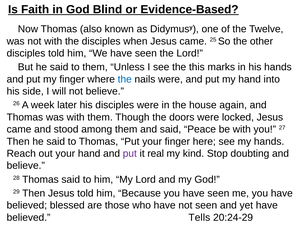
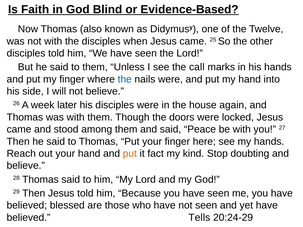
this: this -> call (197, 67)
put colour: purple -> orange (130, 154)
real: real -> fact (156, 154)
